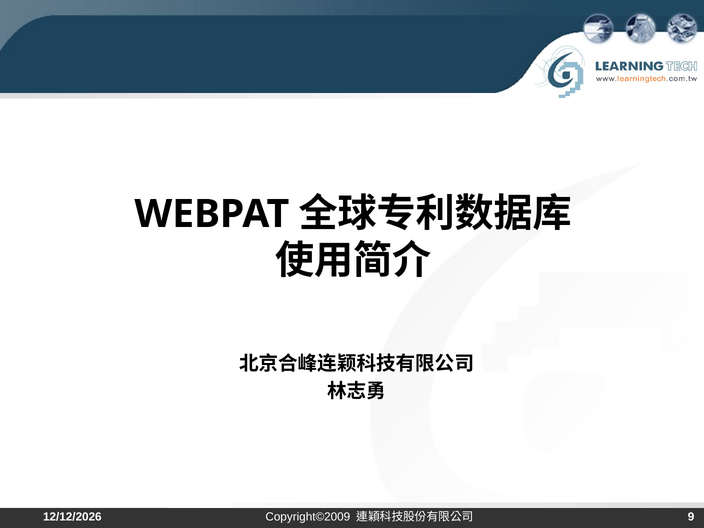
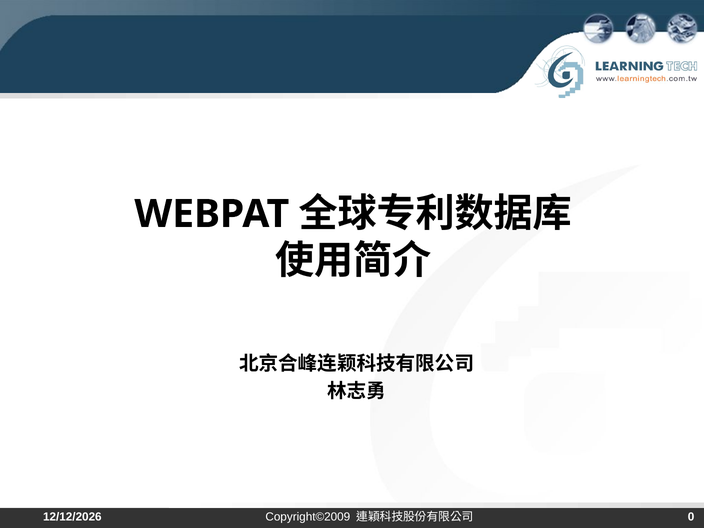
9: 9 -> 0 (691, 517)
